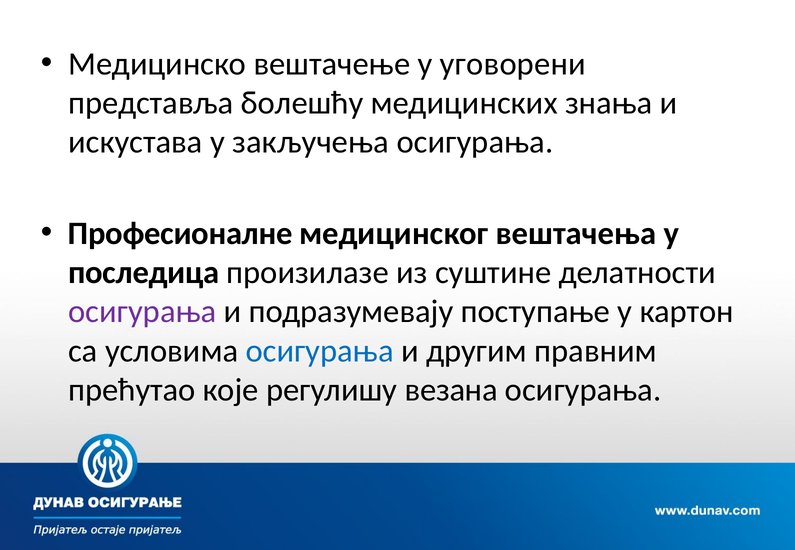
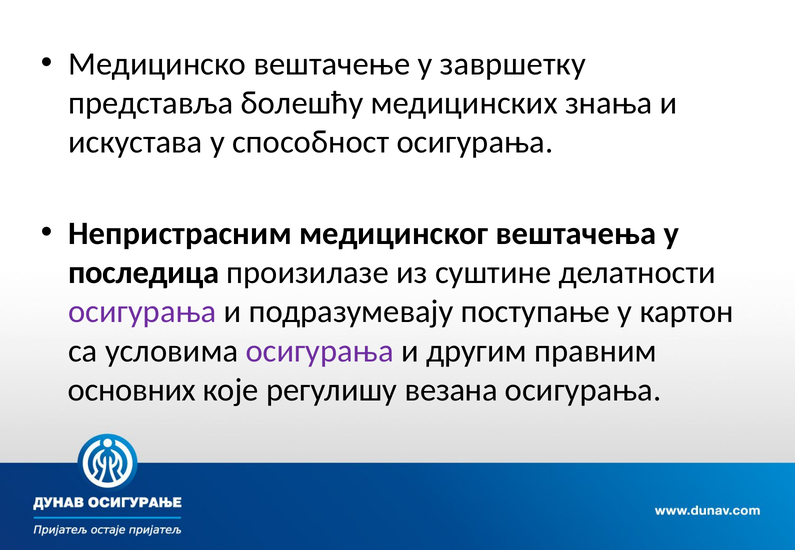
уговорени: уговорени -> завршетку (513, 64)
закључења: закључења -> способност (311, 142)
Професионалне: Професионалне -> Непристрасним (180, 234)
осигурања colour: blue -> purple (320, 351)
прећутао: прећутао -> основних (132, 390)
